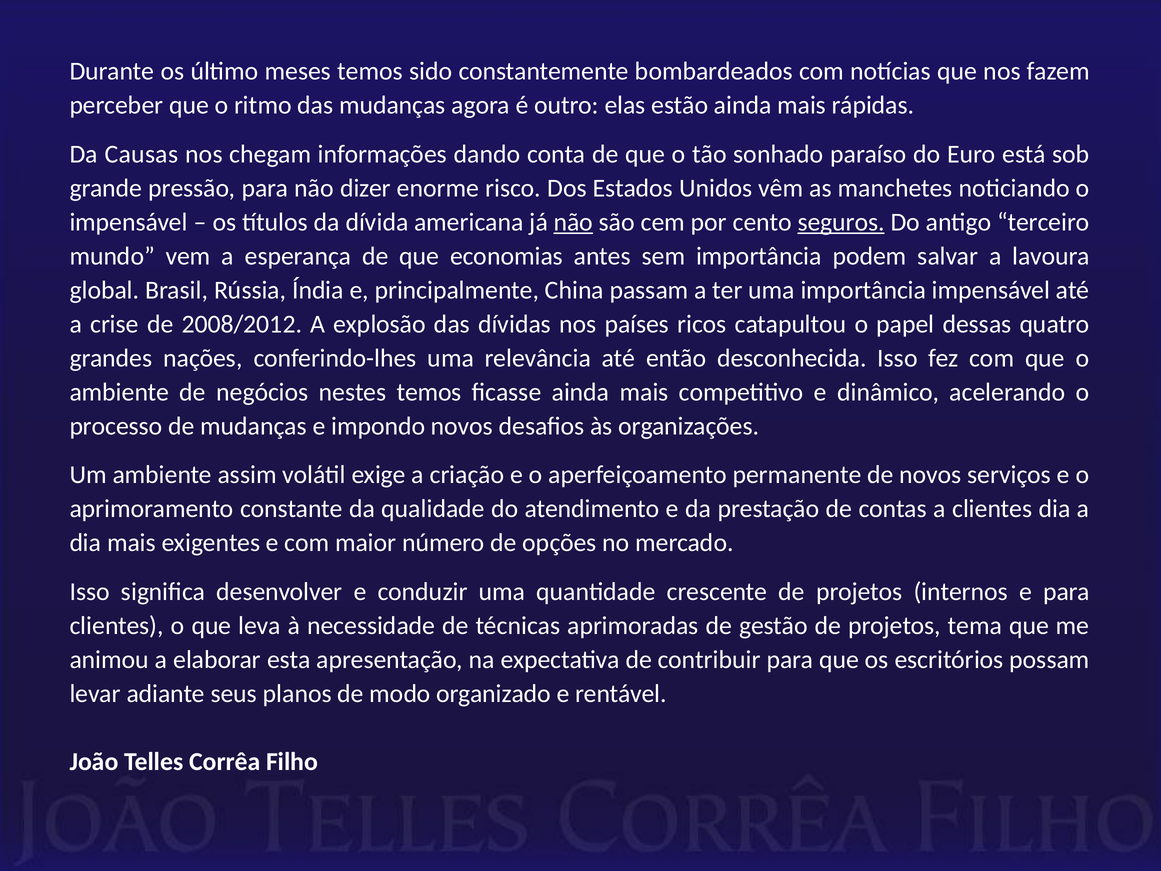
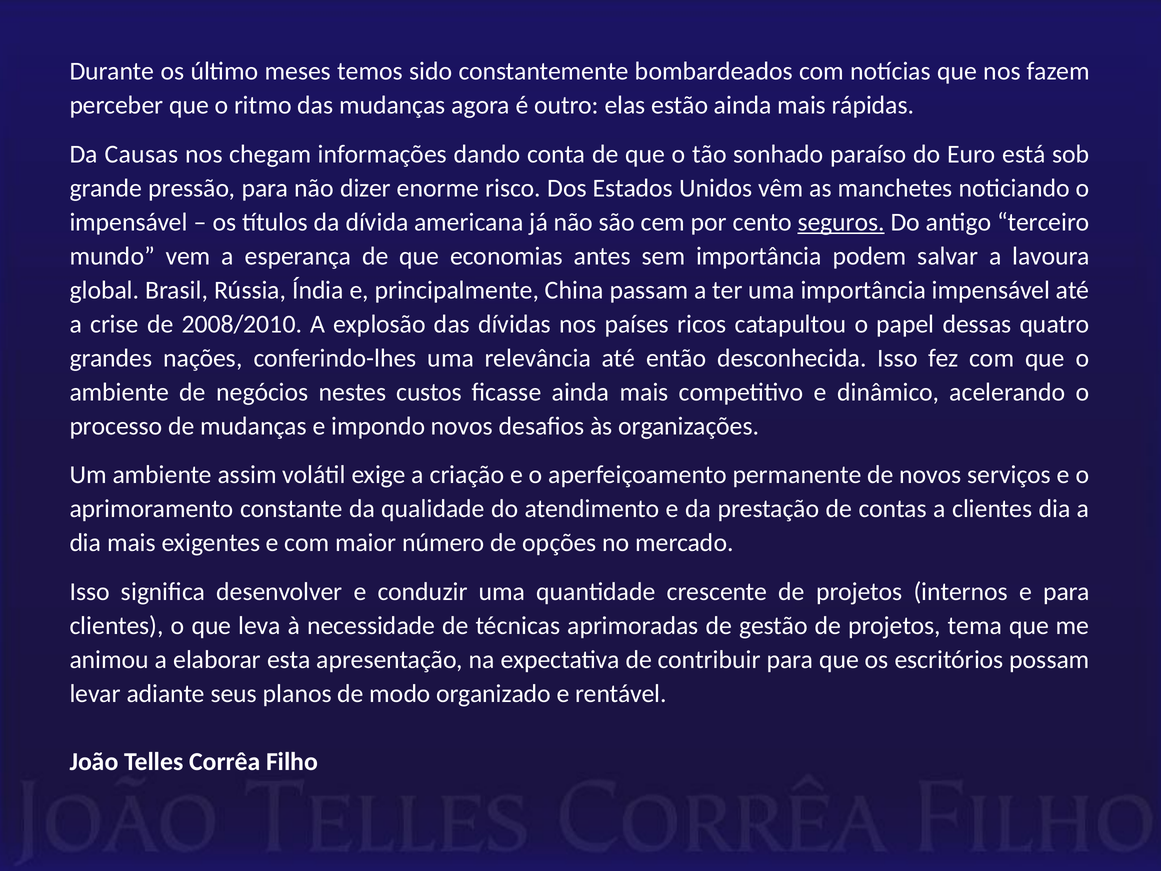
não underline: present -> none (573, 222)
2008/2012: 2008/2012 -> 2008/2010 (242, 324)
nestes temos: temos -> custos (429, 392)
